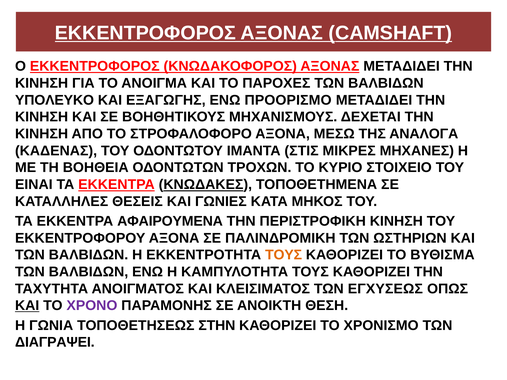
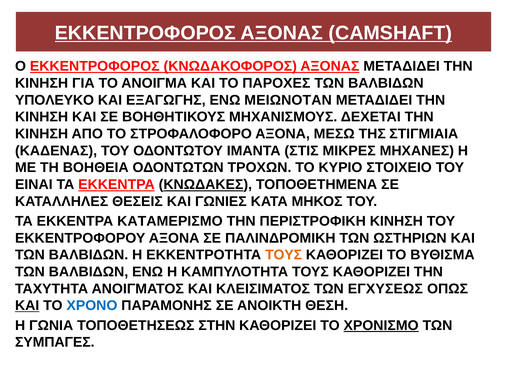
ΠΡΟΟΡΙΣΜΟ: ΠΡΟΟΡΙΣΜΟ -> ΜΕΙΩΝΟΤΑΝ (288, 100)
ΑΝΑΛΟΓΑ: ΑΝΑΛΟΓΑ -> ΣΤΙΓΜΙΑΙΑ (424, 134)
ΑΦΑΙΡΟΥΜΕΝΑ: ΑΦΑΙΡΟΥΜΕΝΑ -> ΚΑΤΑΜΕΡΙΣΜΟ (170, 221)
ΧΡΟΝΟ colour: purple -> blue (92, 306)
ΧΡΟΝΙΣΜΟ underline: none -> present (381, 326)
ΔΙΑΓΡΑΨΕΙ: ΔΙΑΓΡΑΨΕΙ -> ΣΥΜΠΑΓΕΣ (55, 342)
